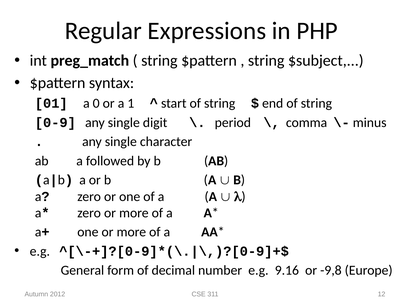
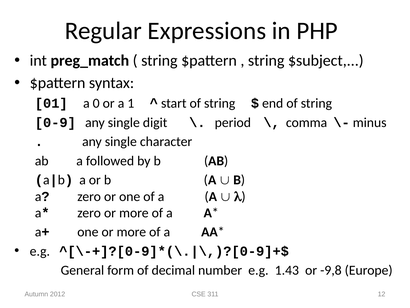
9.16: 9.16 -> 1.43 (287, 270)
